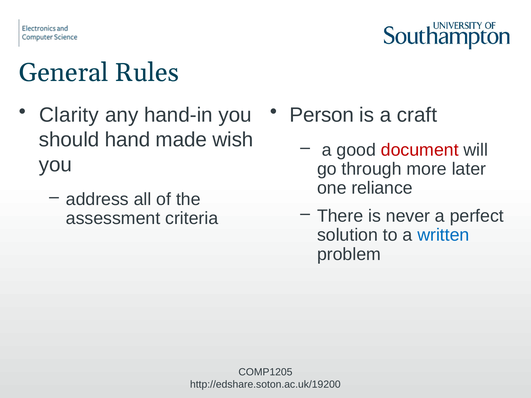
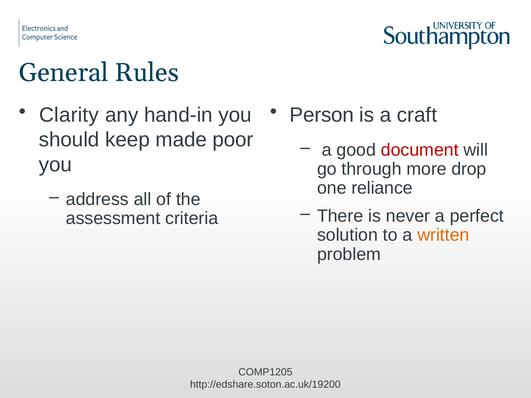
hand: hand -> keep (128, 140)
wish: wish -> poor (233, 140)
later: later -> drop (469, 169)
written colour: blue -> orange (443, 235)
